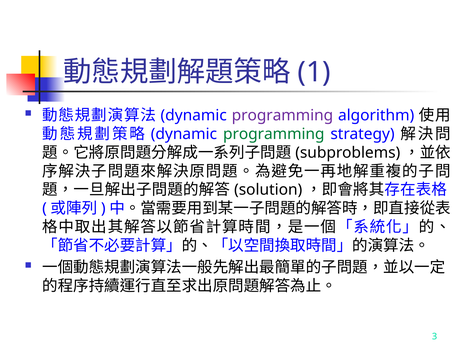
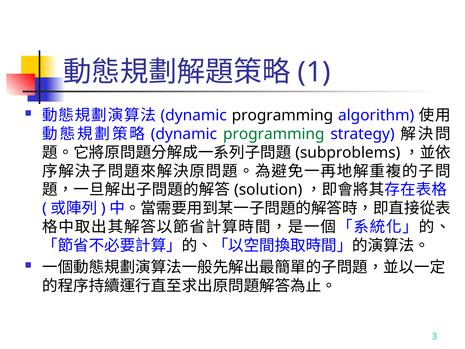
programming colour: purple -> black (282, 115)
